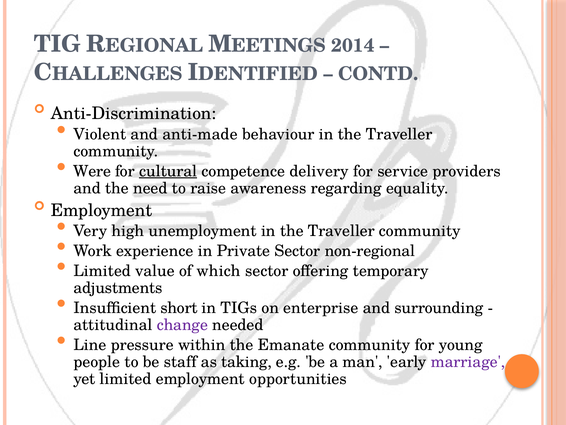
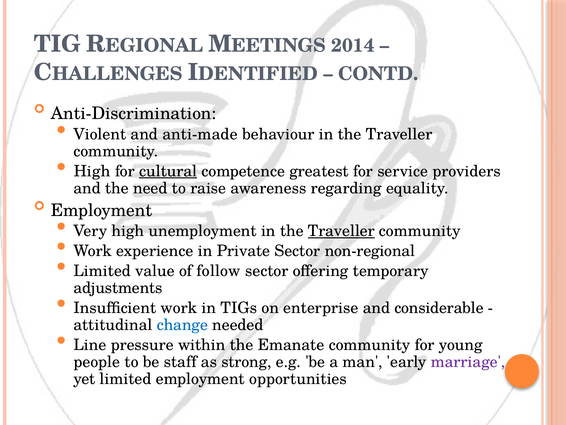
Were: Were -> High (92, 171)
delivery: delivery -> greatest (319, 171)
Traveller underline: none -> present (341, 231)
which: which -> follow (219, 271)
Insufficient short: short -> work (179, 308)
surrounding: surrounding -> considerable (439, 308)
change colour: purple -> blue (182, 325)
taking: taking -> strong (246, 361)
